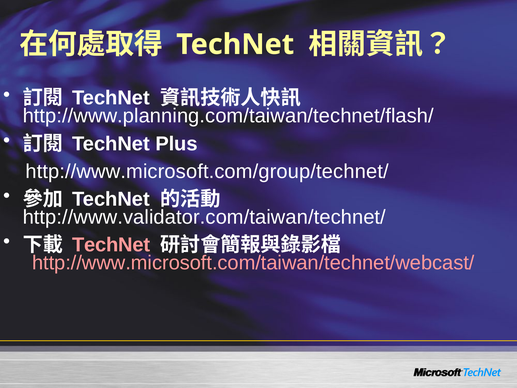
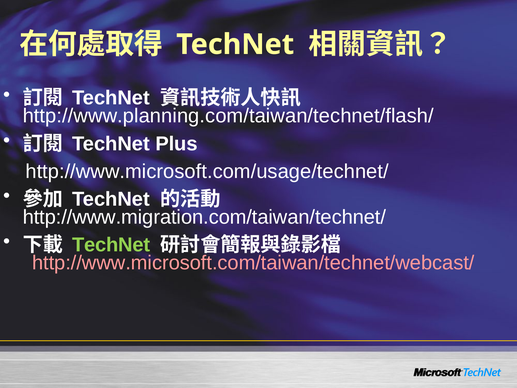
http://www.microsoft.com/group/technet/: http://www.microsoft.com/group/technet/ -> http://www.microsoft.com/usage/technet/ (207, 171)
http://www.validator.com/taiwan/technet/: http://www.validator.com/taiwan/technet/ -> http://www.migration.com/taiwan/technet/ (204, 217)
TechNet colour: pink -> light green (111, 245)
